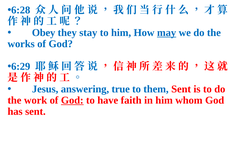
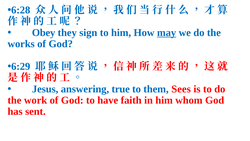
stay: stay -> sign (88, 33)
them Sent: Sent -> Sees (181, 89)
God underline: present -> none (72, 100)
